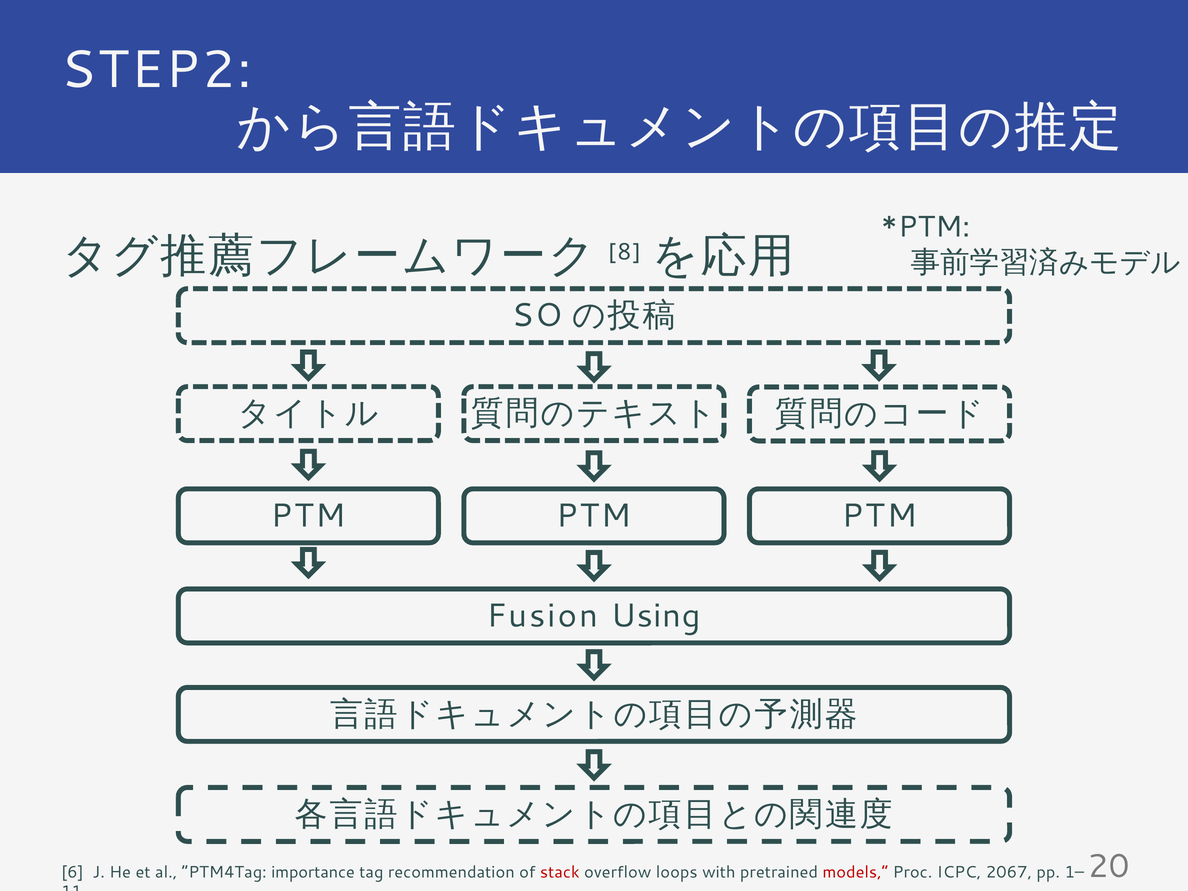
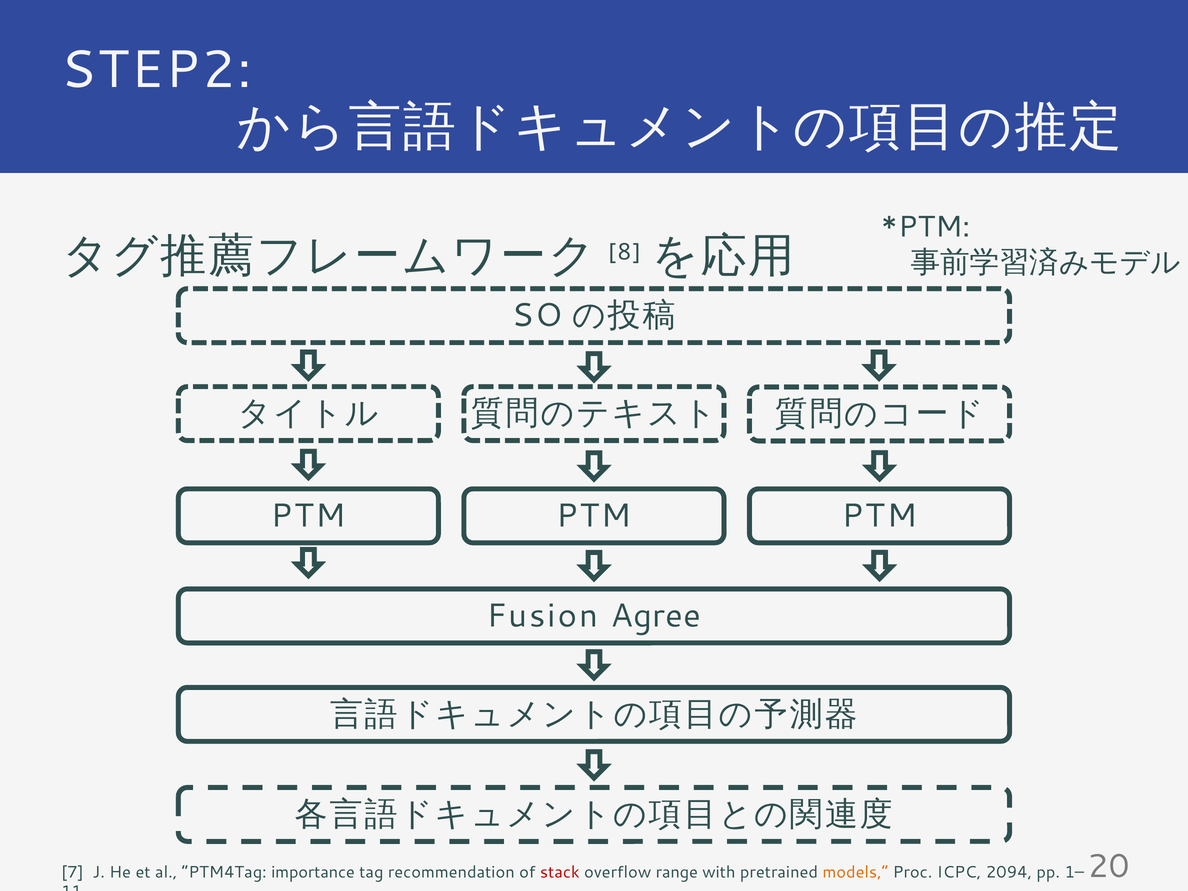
Using: Using -> Agree (656, 616)
6: 6 -> 7 (72, 872)
loops: loops -> range (677, 872)
models colour: red -> orange (855, 872)
2067: 2067 -> 2094 (1009, 872)
